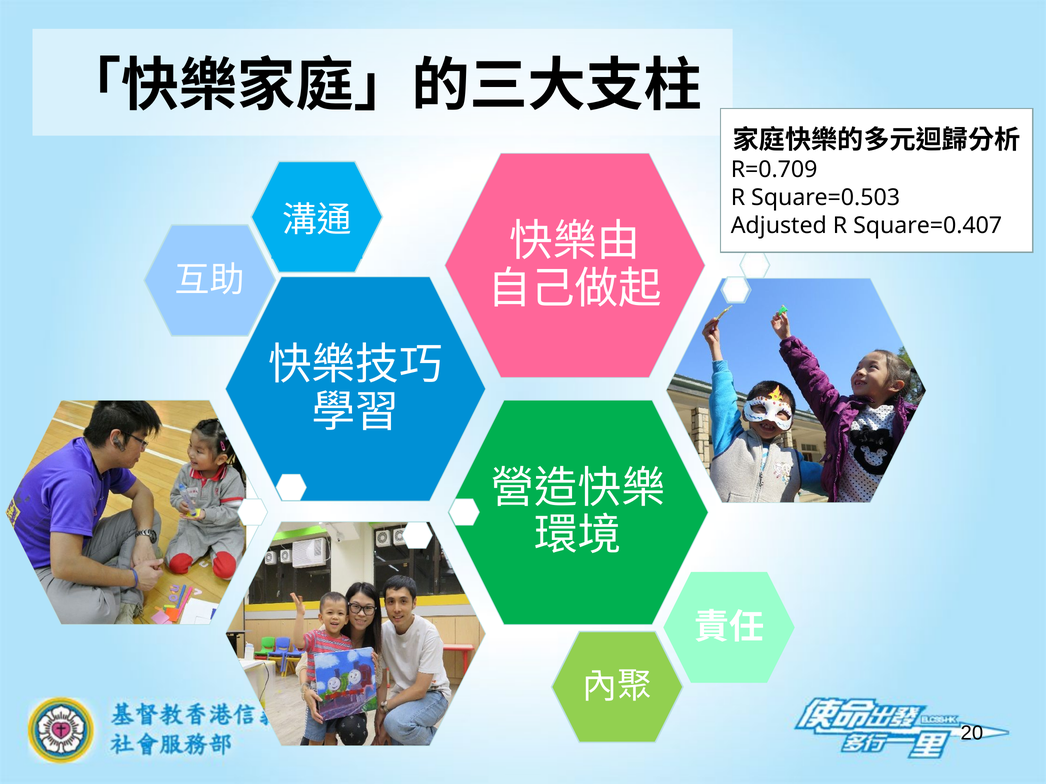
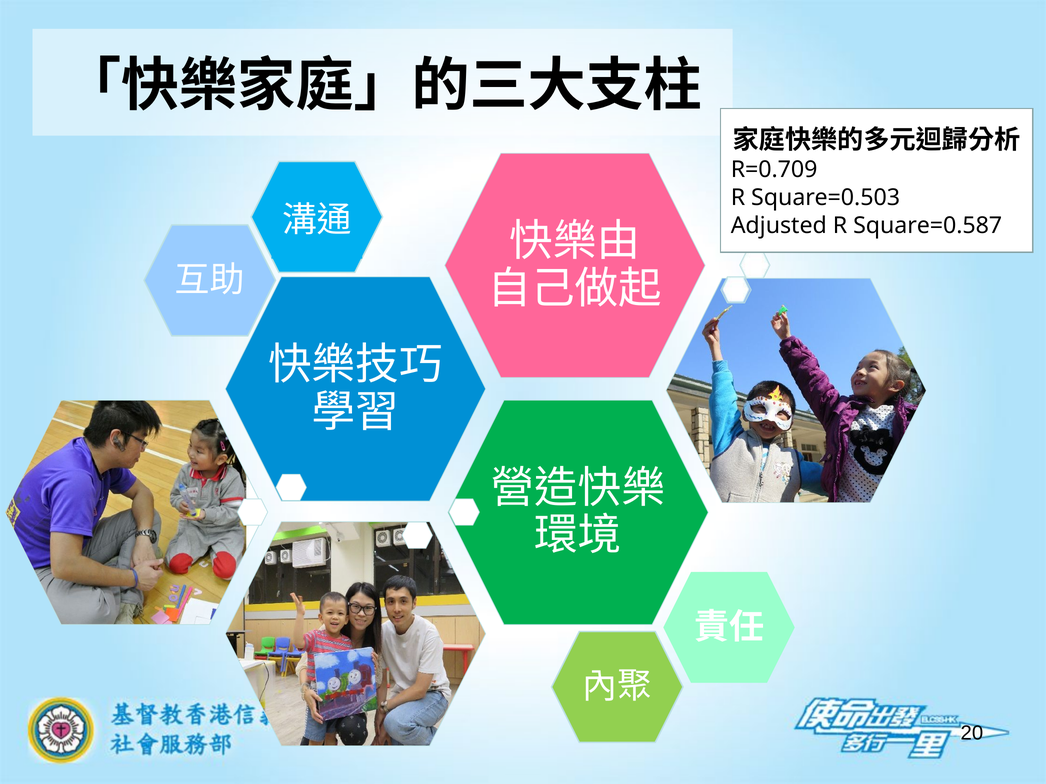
Square=0.407: Square=0.407 -> Square=0.587 (928, 226)
